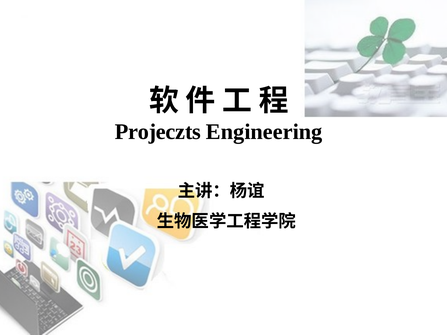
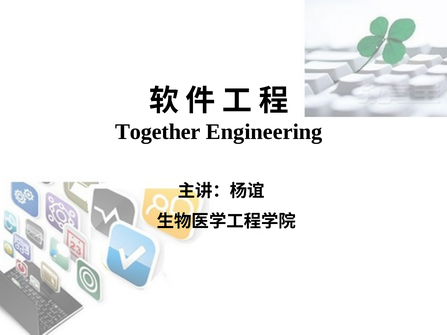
Projeczts: Projeczts -> Together (158, 132)
